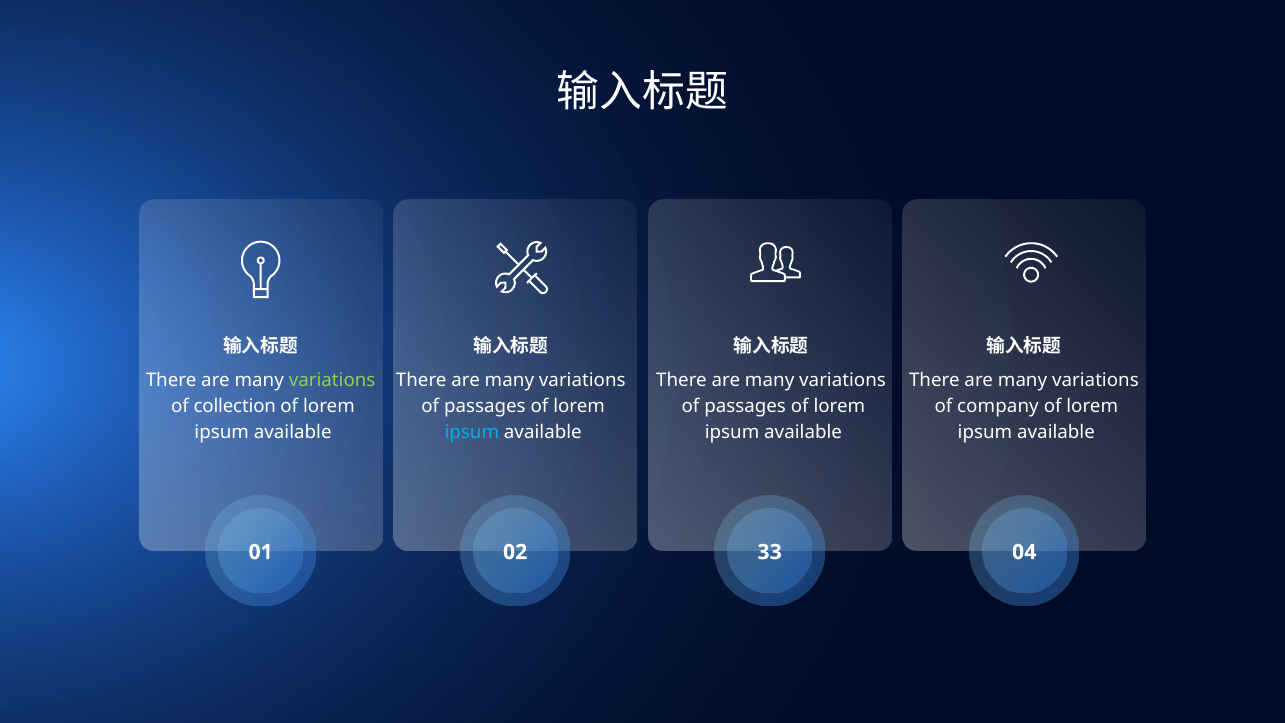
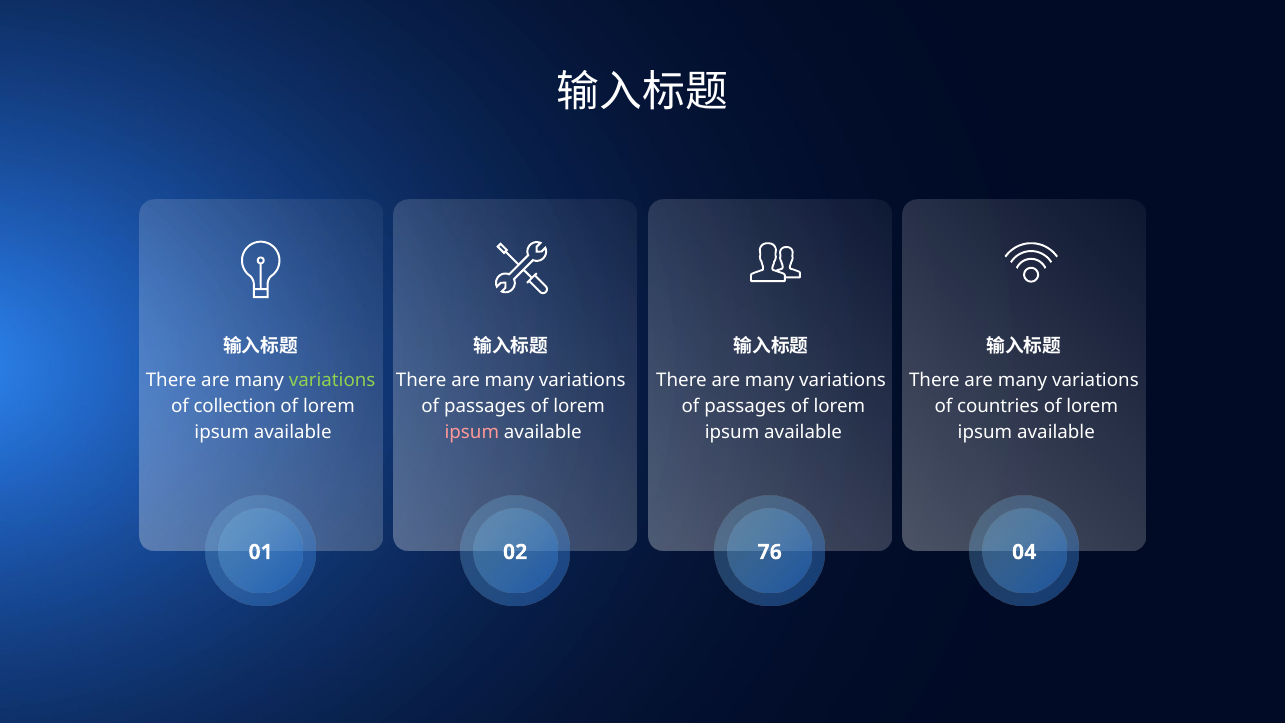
company: company -> countries (998, 406)
ipsum colour: light blue -> pink (472, 432)
33: 33 -> 76 (770, 552)
